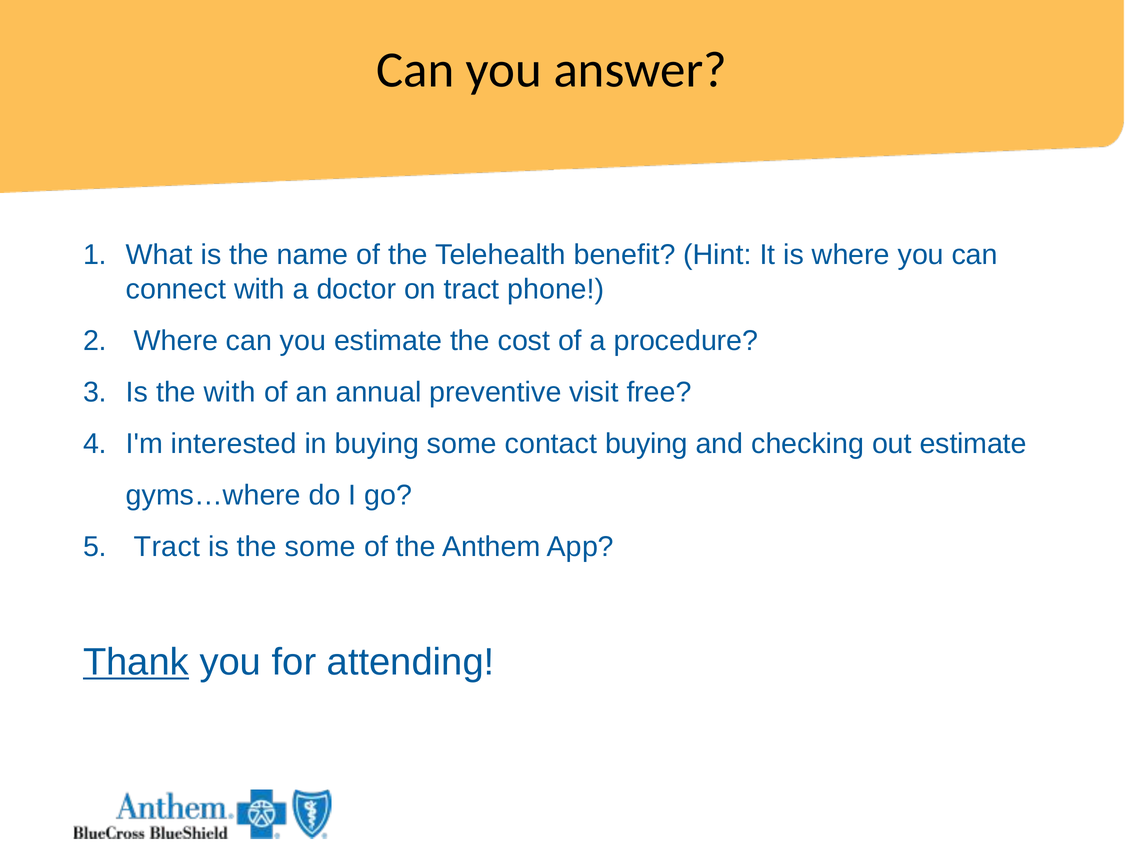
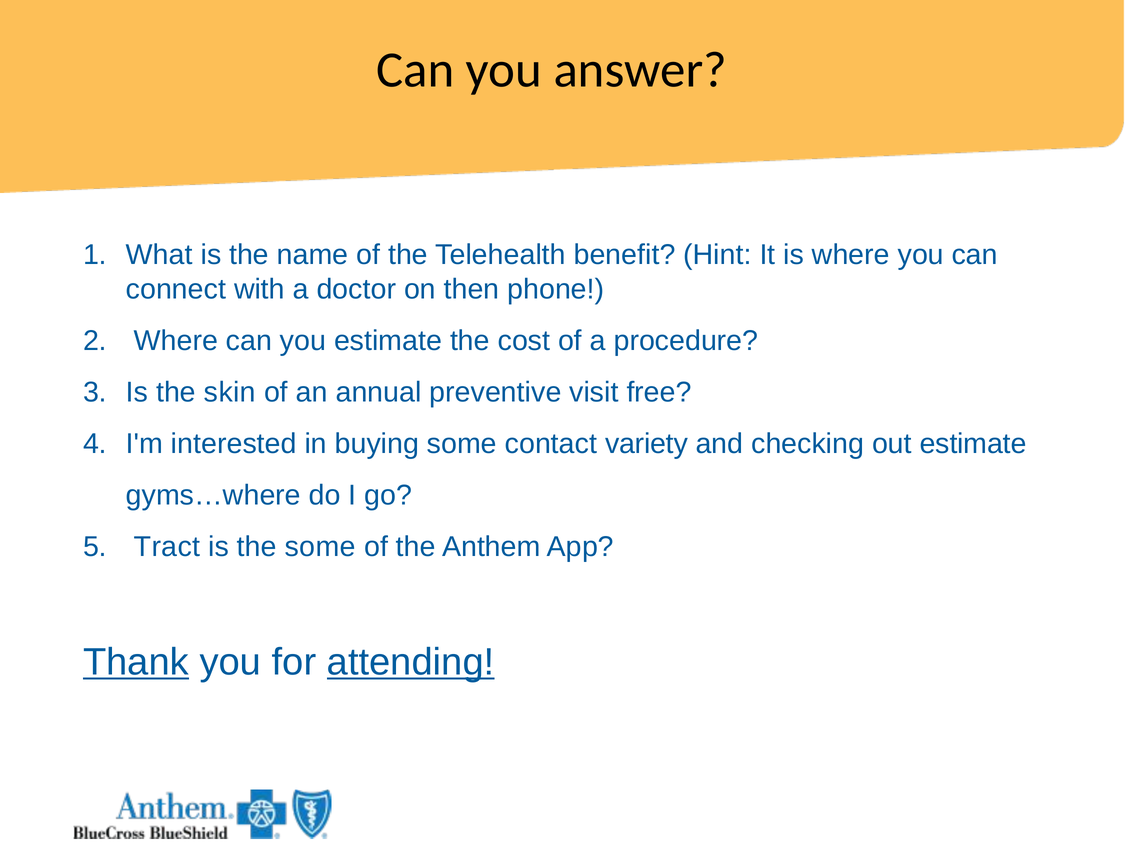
on tract: tract -> then (472, 289)
the with: with -> skin (230, 392)
contact buying: buying -> variety (646, 444)
attending underline: none -> present (411, 662)
